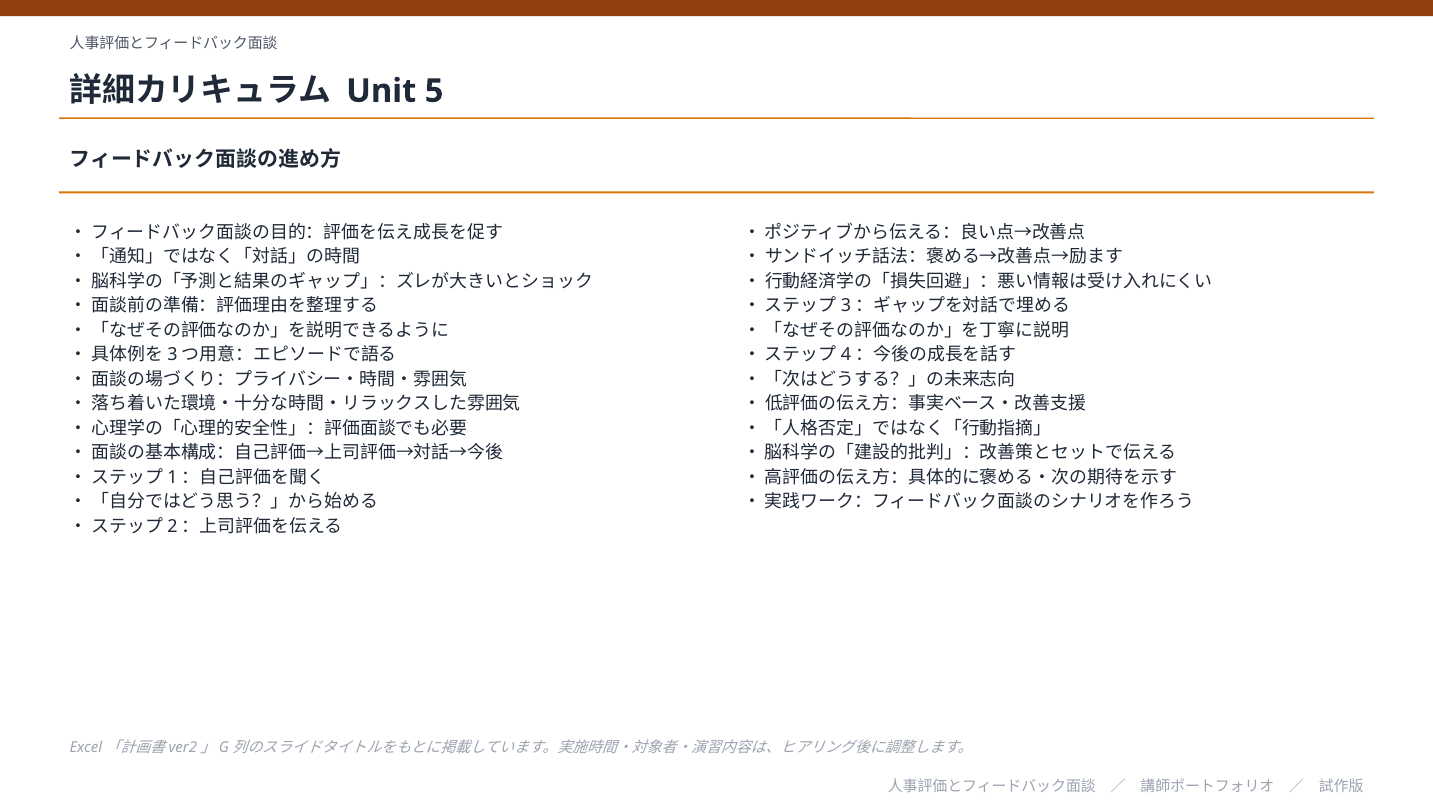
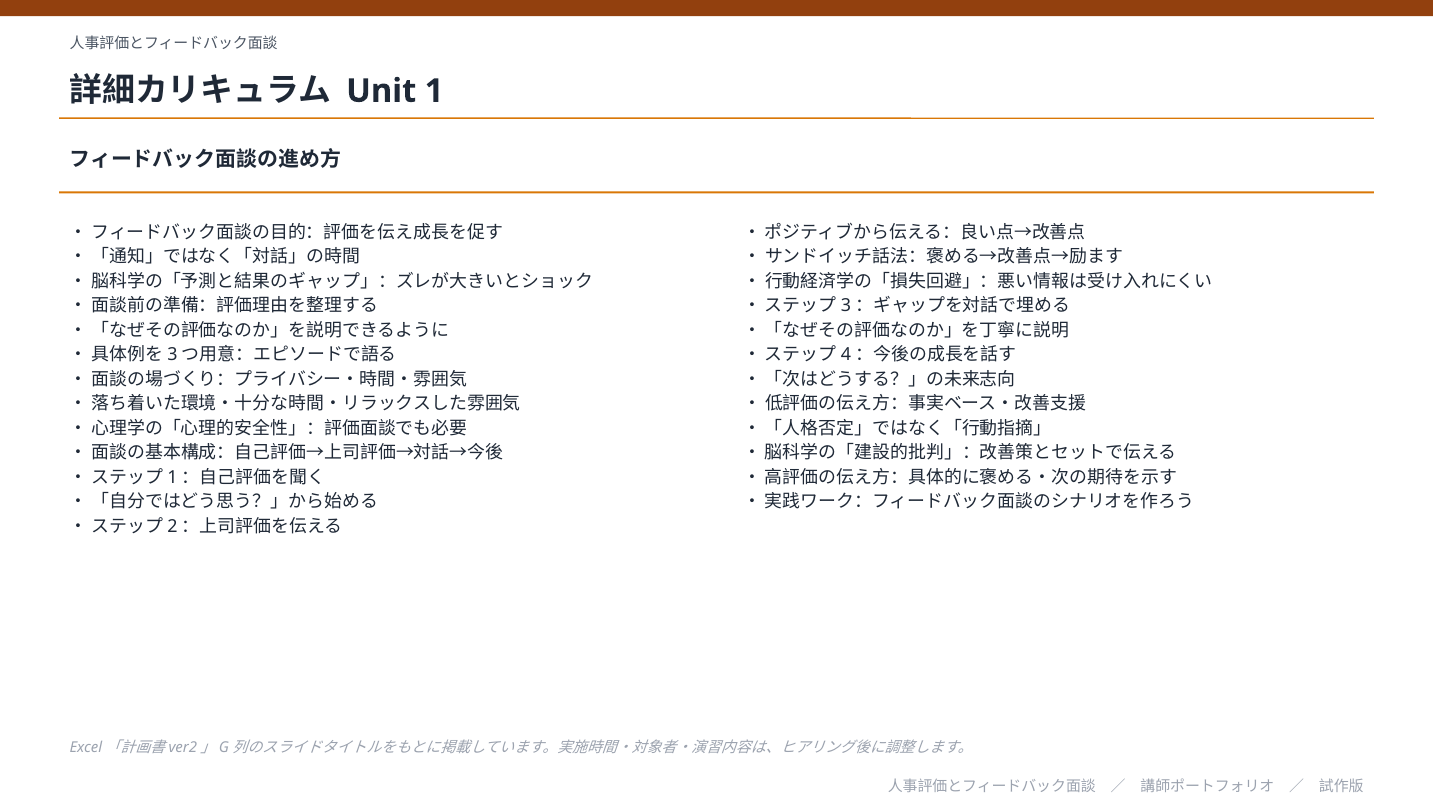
5: 5 -> 1 (434, 91)
